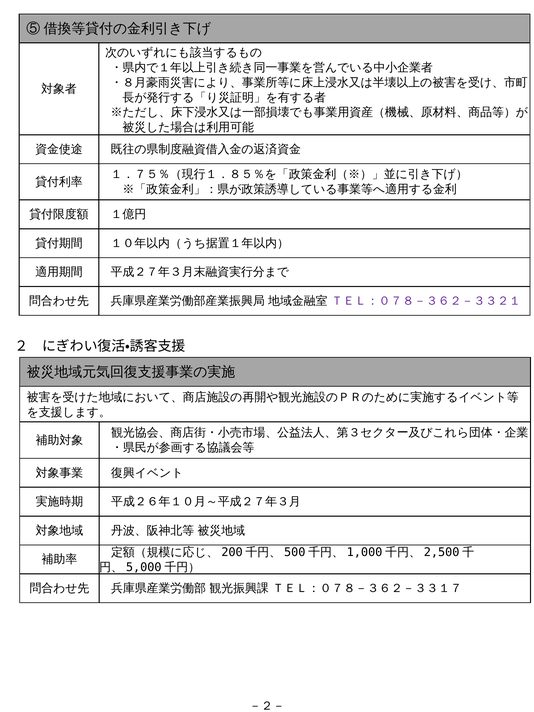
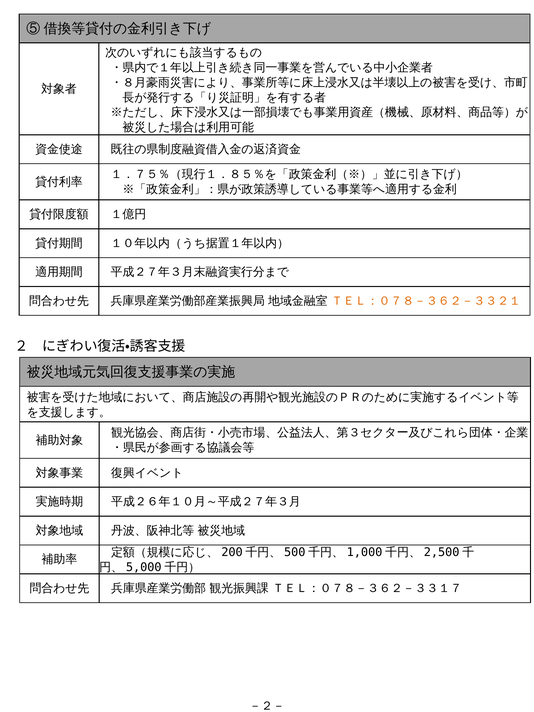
ＴＥＬ：０７８－３６２－３３２１ colour: purple -> orange (426, 301)
